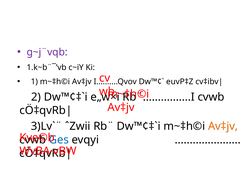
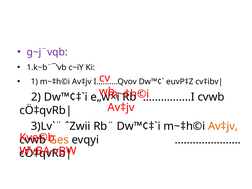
Ges colour: blue -> orange (59, 140)
